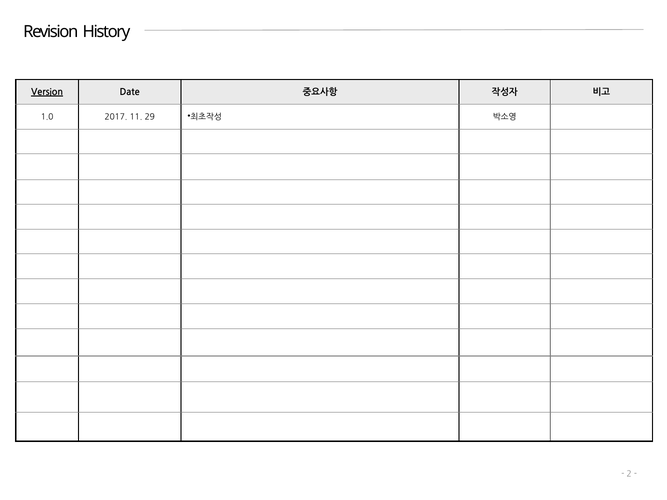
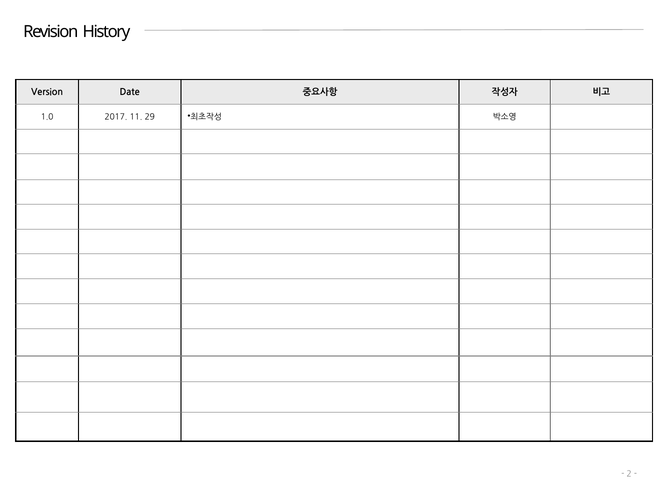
Version underline: present -> none (47, 92)
